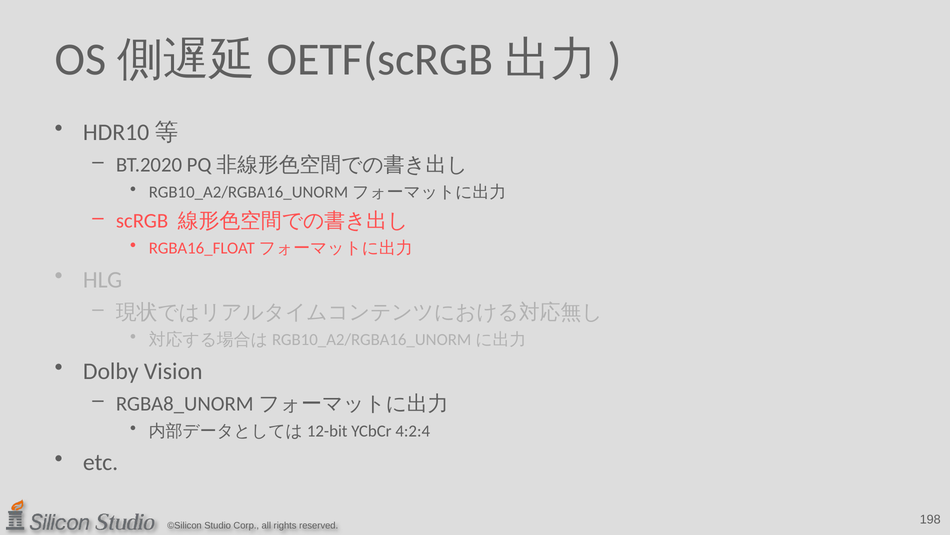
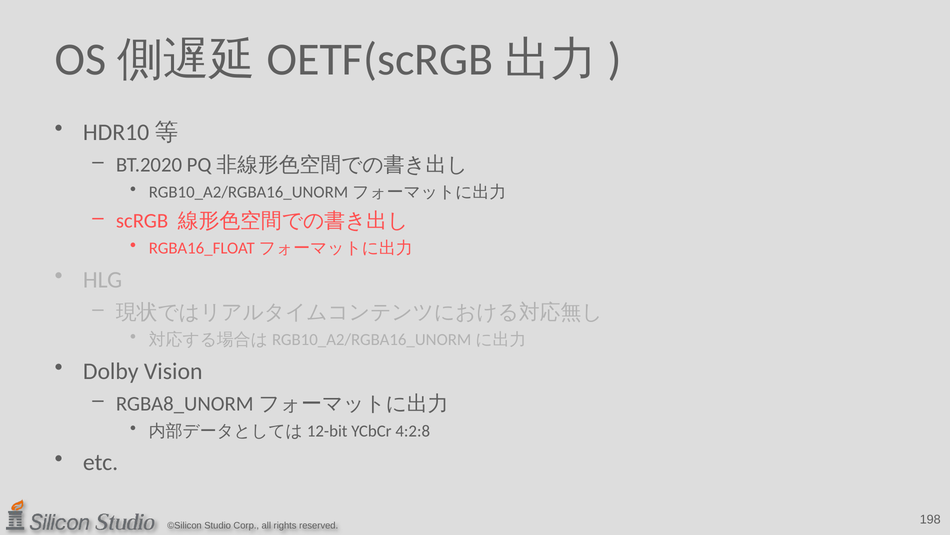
4:2:4: 4:2:4 -> 4:2:8 (413, 430)
